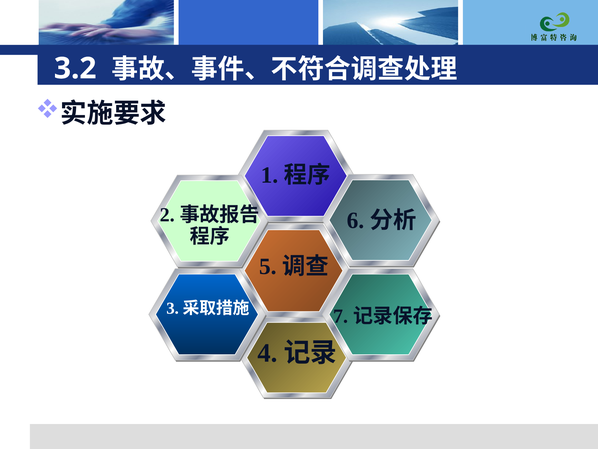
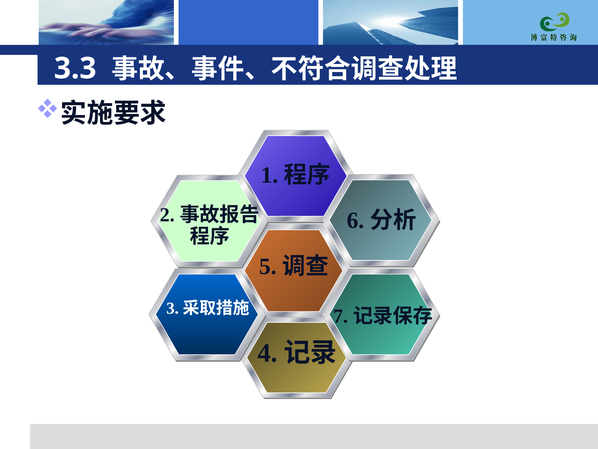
3.2: 3.2 -> 3.3 (75, 68)
